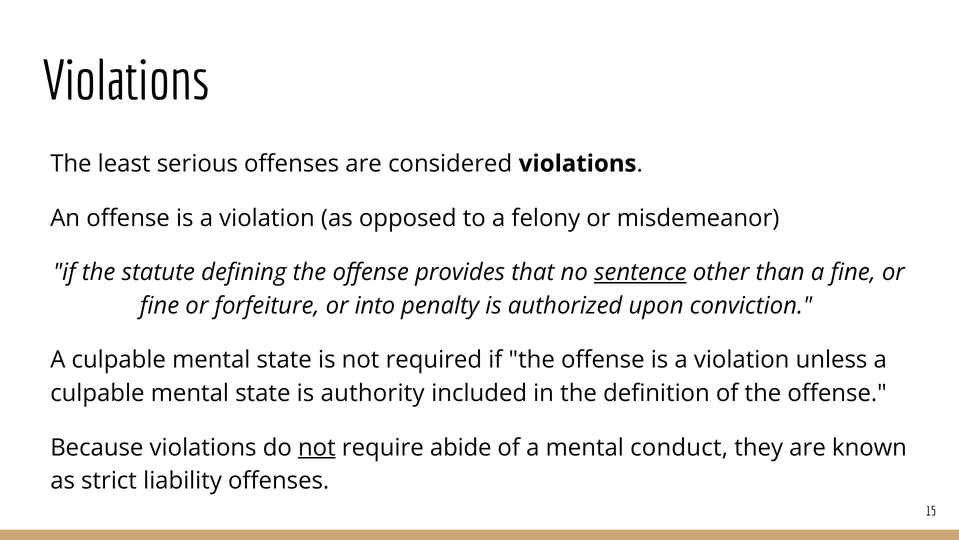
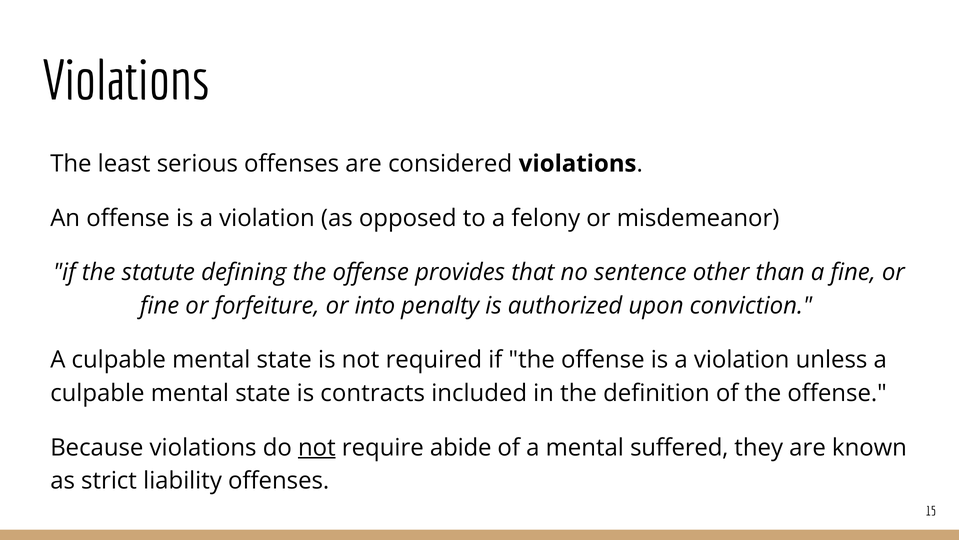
sentence underline: present -> none (640, 272)
authority: authority -> contracts (373, 393)
conduct: conduct -> suffered (679, 447)
